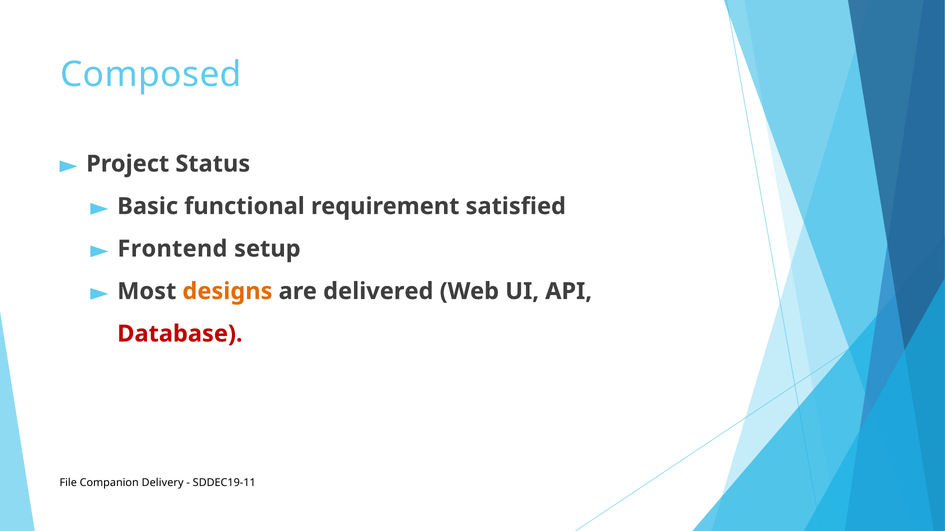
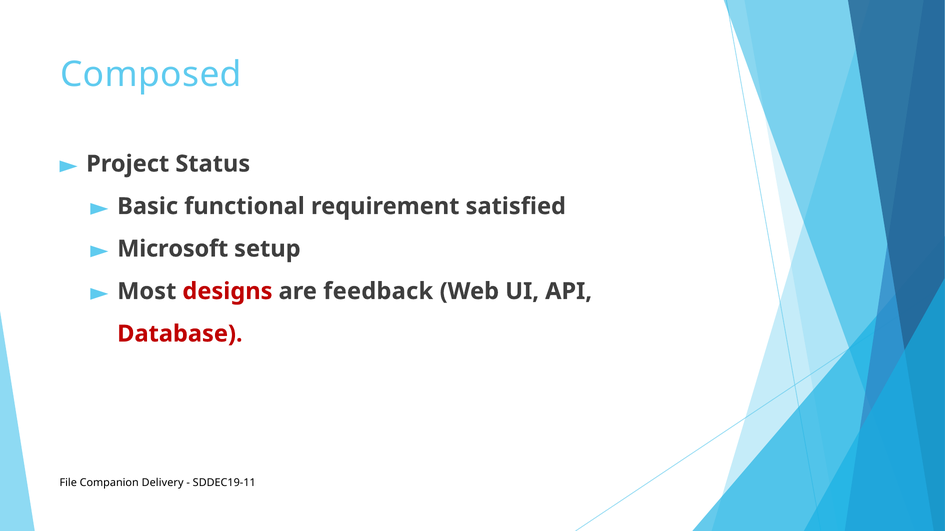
Frontend: Frontend -> Microsoft (173, 249)
designs colour: orange -> red (227, 292)
delivered: delivered -> feedback (378, 292)
